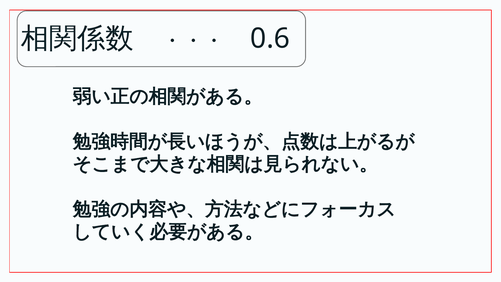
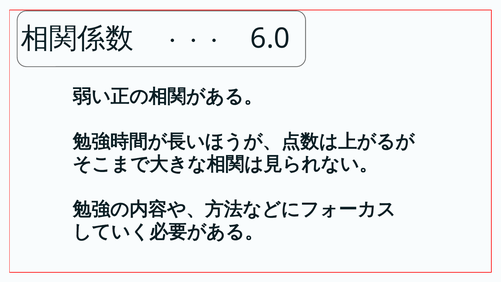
0.6: 0.6 -> 6.0 (270, 39)
